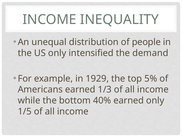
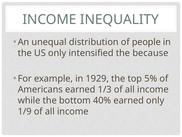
demand: demand -> because (150, 53)
1/5: 1/5 -> 1/9 (25, 111)
